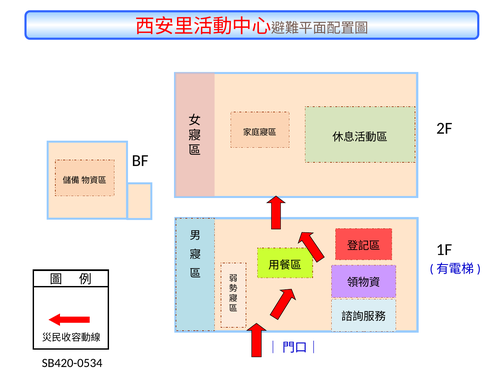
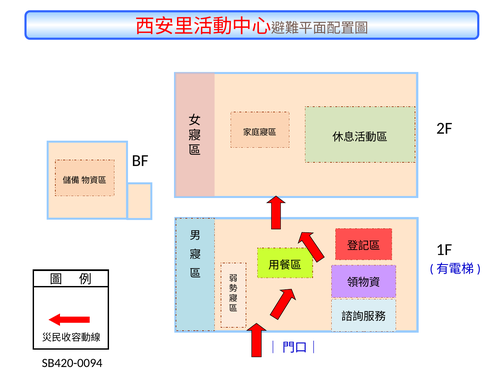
SB420-0534: SB420-0534 -> SB420-0094 (72, 363)
